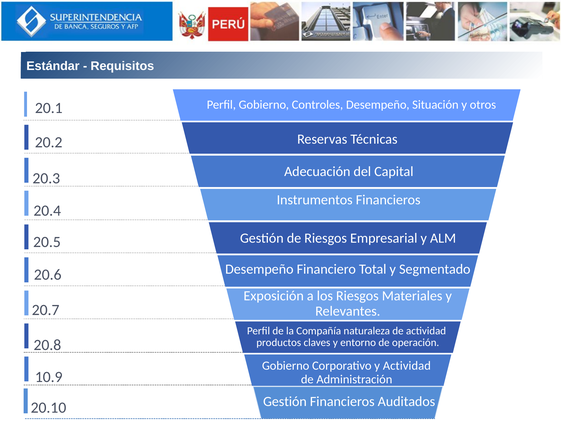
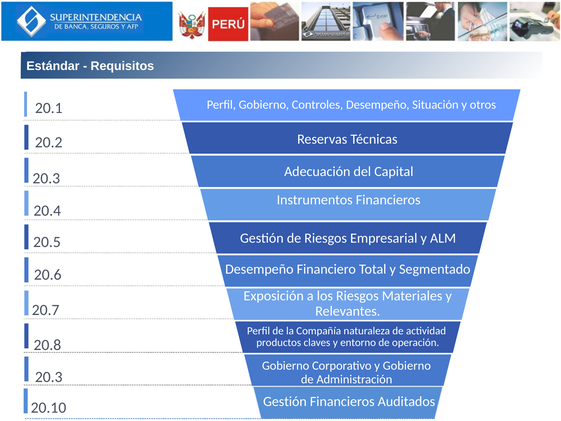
y Actividad: Actividad -> Gobierno (407, 366)
10.9: 10.9 -> 20.3 (49, 377)
